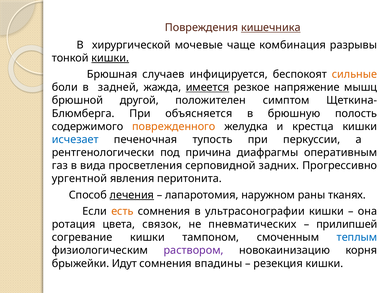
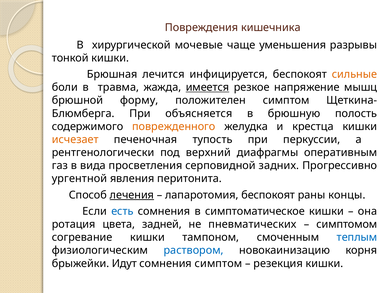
кишечника underline: present -> none (271, 28)
комбинация: комбинация -> уменьшения (293, 45)
кишки underline: present -> none (110, 58)
случаев: случаев -> лечится (164, 74)
задней: задней -> травма (118, 87)
другой: другой -> форму (139, 100)
исчезает colour: blue -> orange (75, 139)
причина: причина -> верхний (208, 152)
лапаротомия наружном: наружном -> беспокоят (268, 195)
тканях: тканях -> концы (347, 195)
есть colour: orange -> blue (122, 211)
ультрасонографии: ультрасонографии -> симптоматическое (255, 211)
связок: связок -> задней (162, 224)
прилипшей: прилипшей -> симптомом (347, 224)
раствором colour: purple -> blue (194, 250)
сомнения впадины: впадины -> симптом (218, 263)
